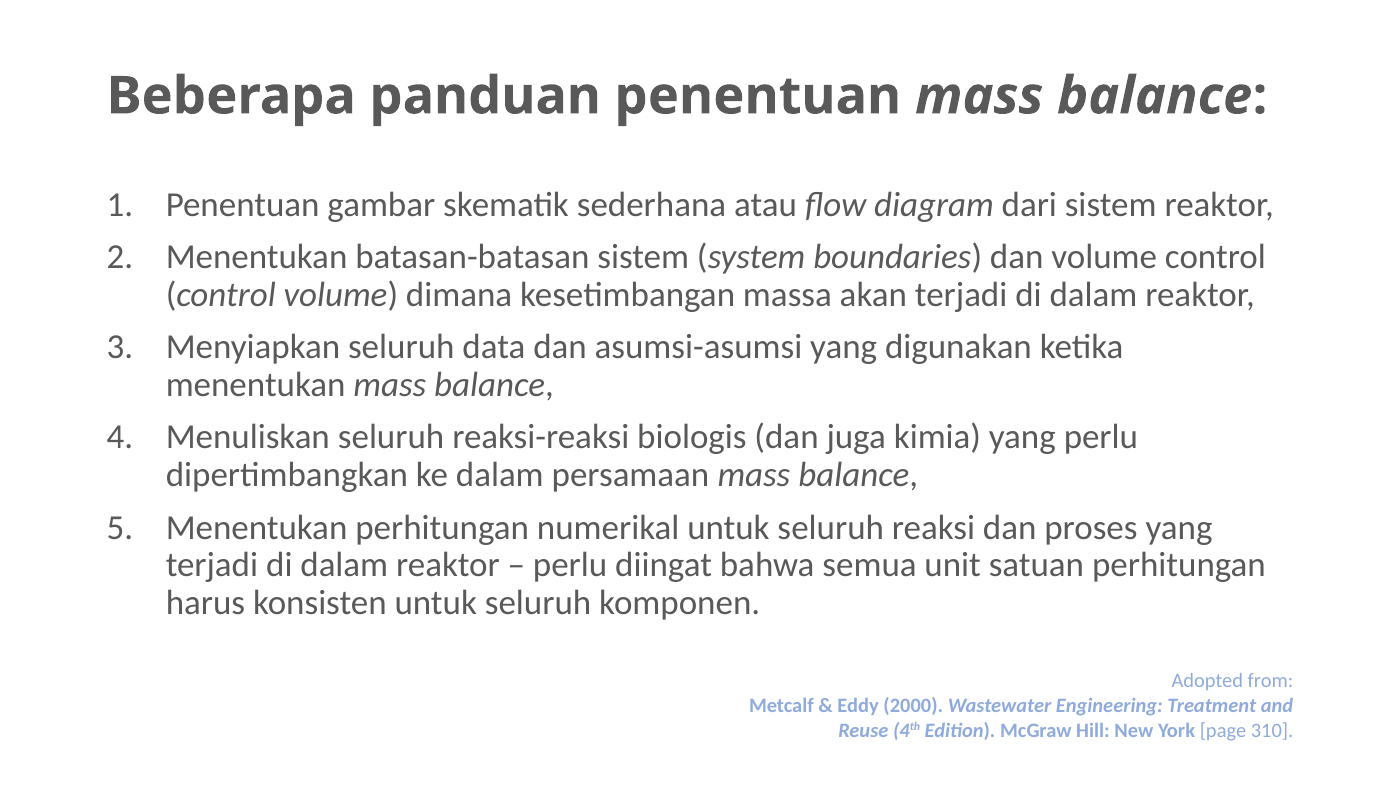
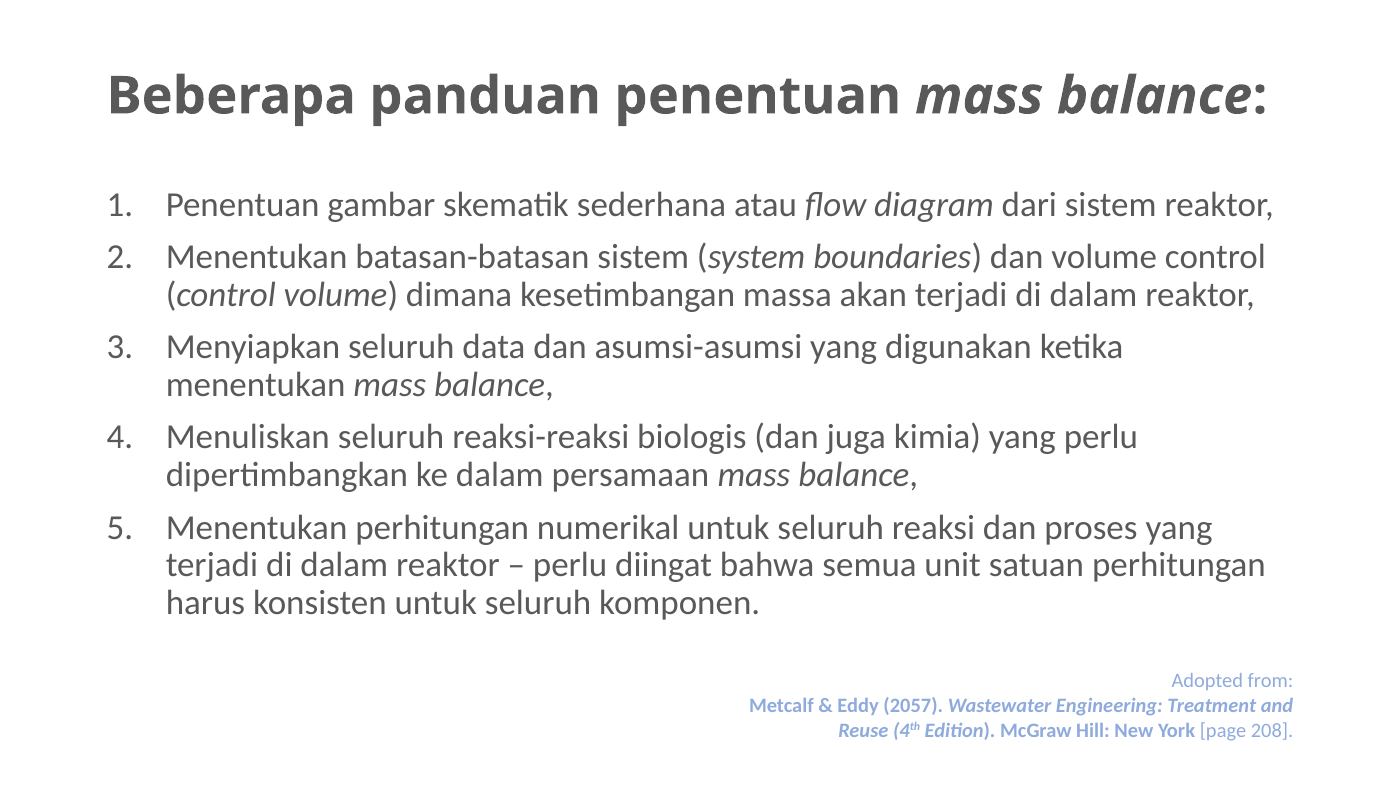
2000: 2000 -> 2057 (913, 705)
310: 310 -> 208 (1272, 730)
